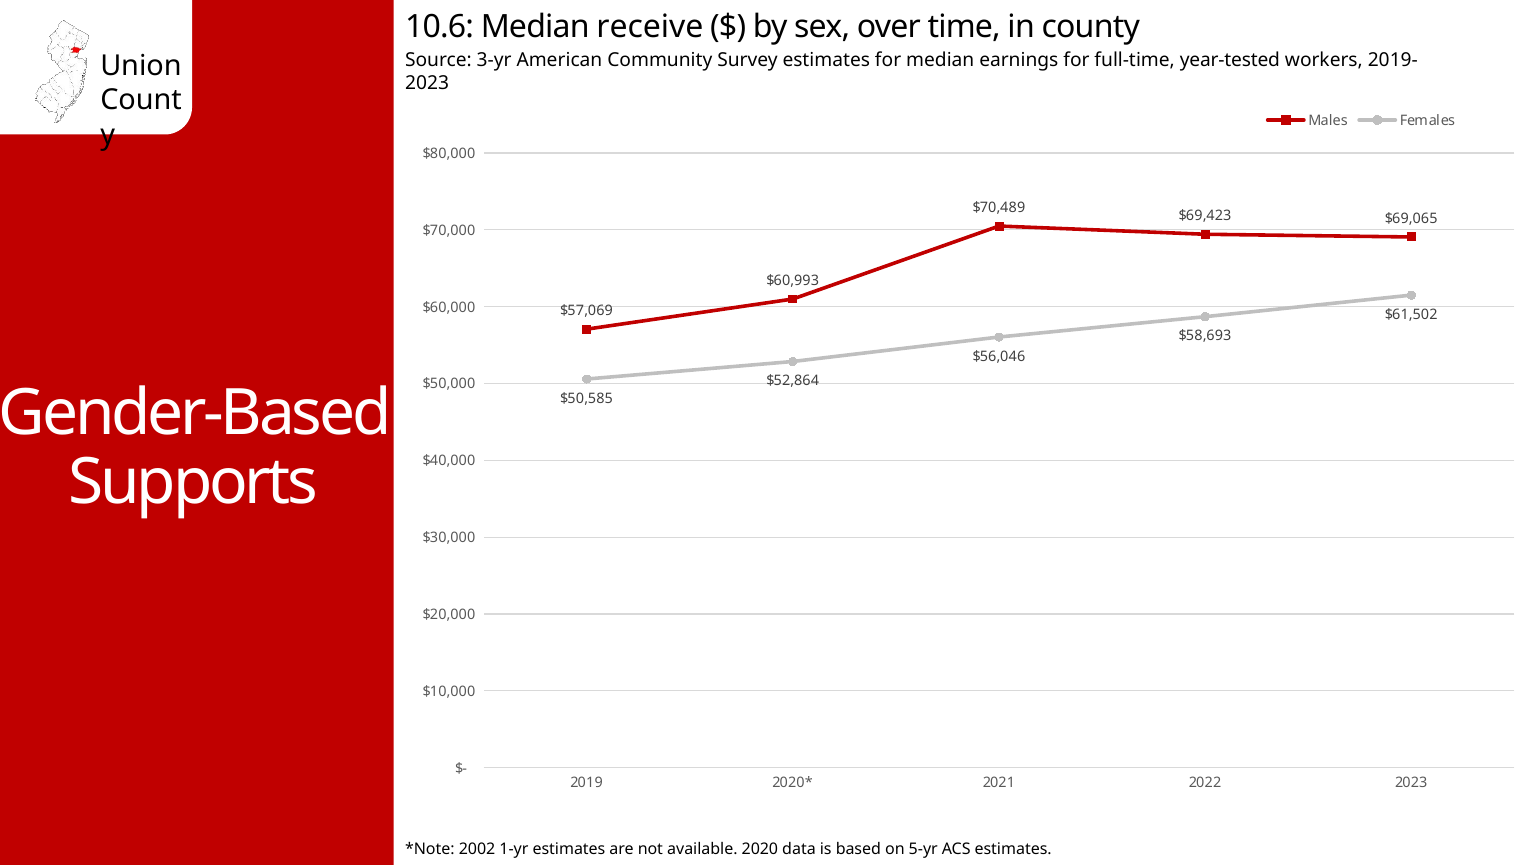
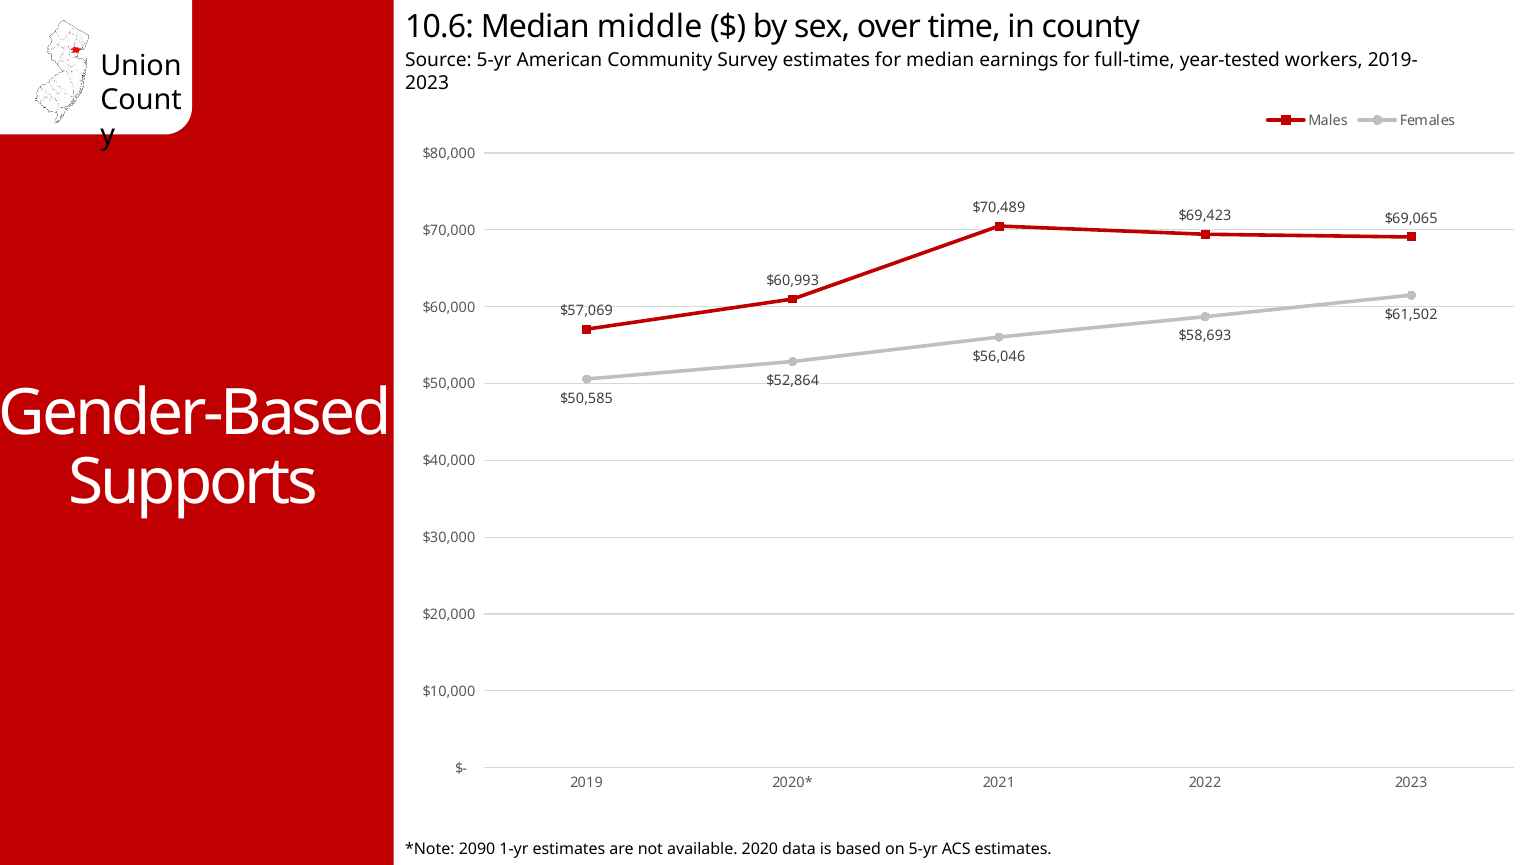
receive: receive -> middle (650, 27)
Source 3-yr: 3-yr -> 5-yr (494, 60)
2002: 2002 -> 2090 (477, 849)
